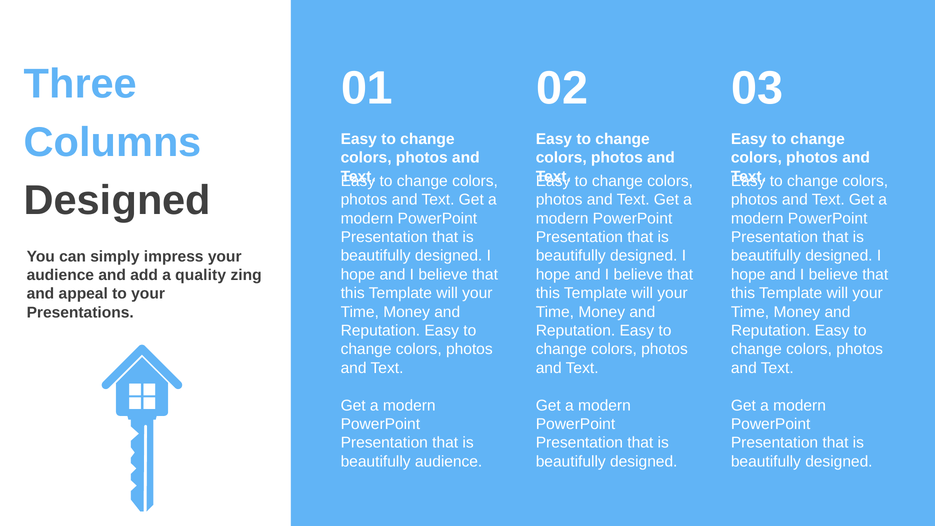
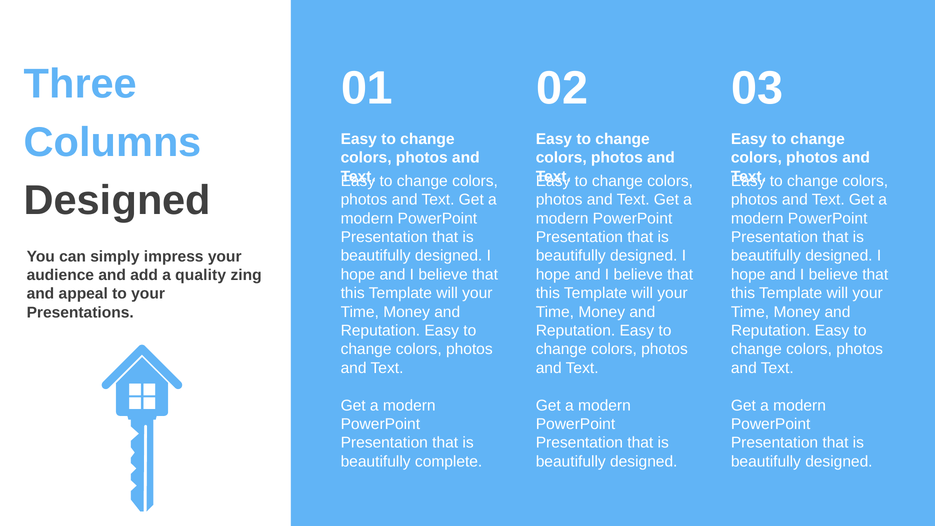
beautifully audience: audience -> complete (449, 461)
